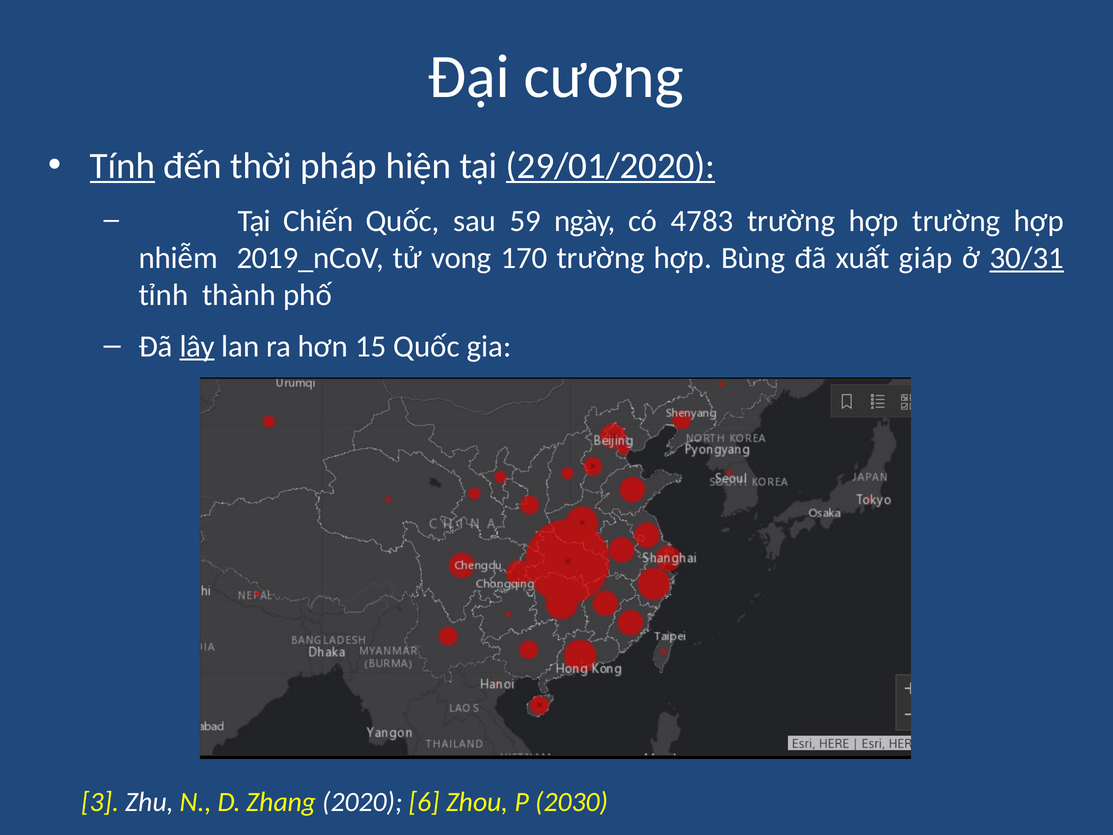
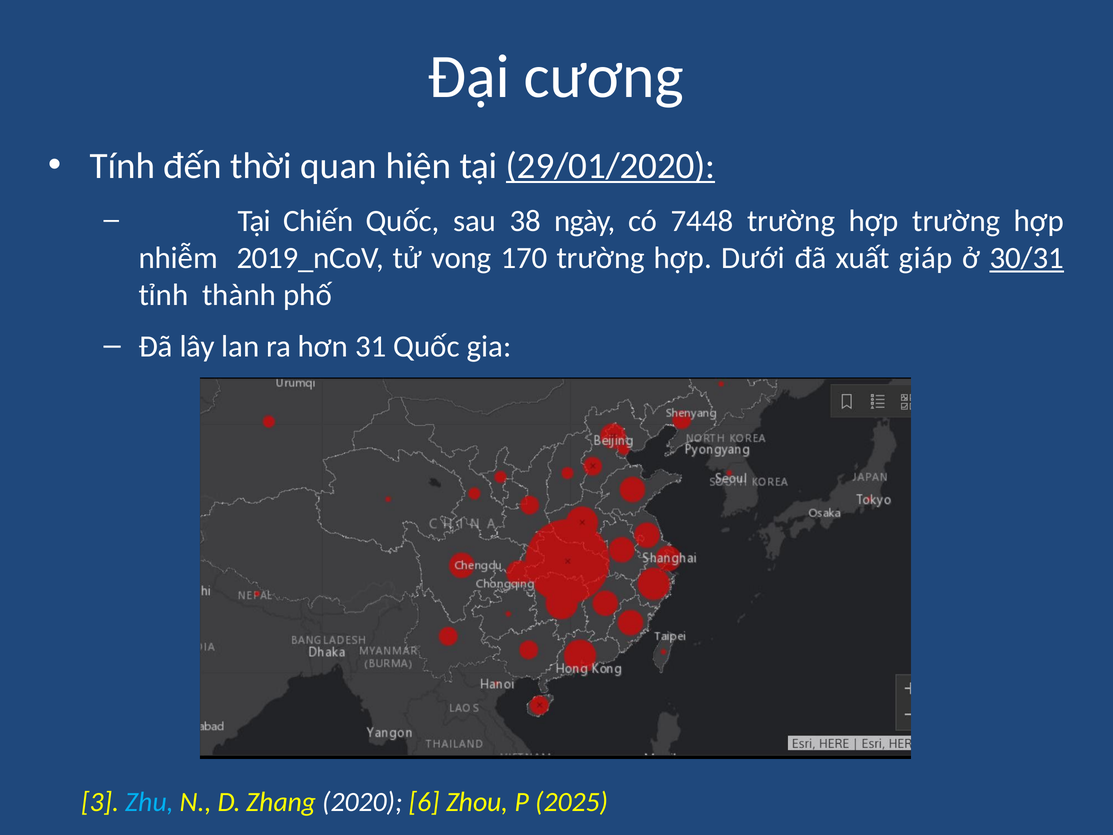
Tính underline: present -> none (123, 166)
pháp: pháp -> quan (339, 166)
59: 59 -> 38 (525, 221)
4783: 4783 -> 7448 (702, 221)
Bùng: Bùng -> Dưới (753, 258)
lây underline: present -> none (197, 346)
15: 15 -> 31 (371, 346)
Zhu colour: white -> light blue (150, 802)
2030: 2030 -> 2025 (572, 802)
